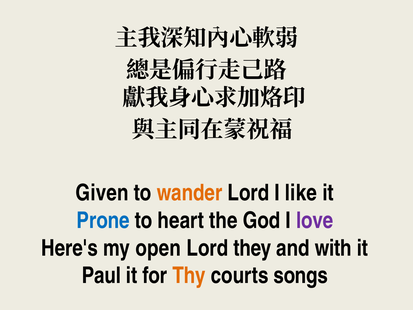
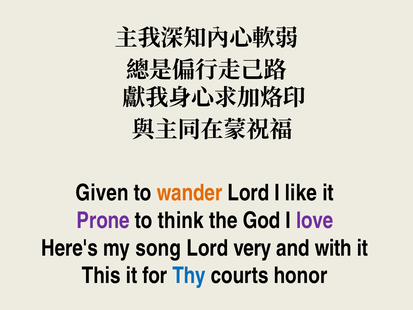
Prone colour: blue -> purple (103, 220)
heart: heart -> think (181, 220)
open: open -> song (158, 248)
they: they -> very (252, 248)
Paul: Paul -> This (101, 275)
Thy colour: orange -> blue (189, 275)
songs: songs -> honor (301, 275)
